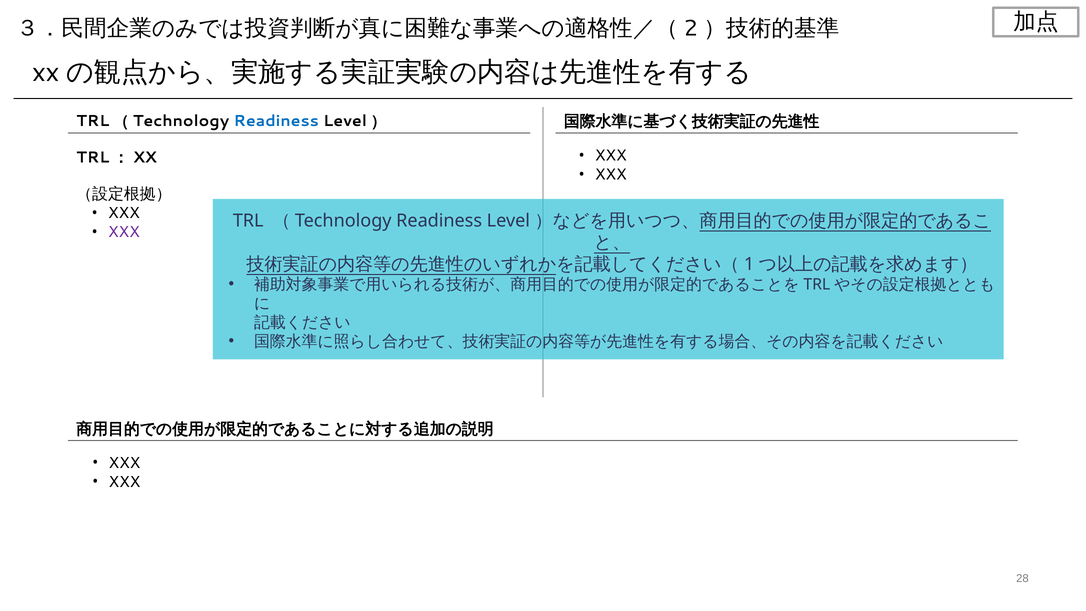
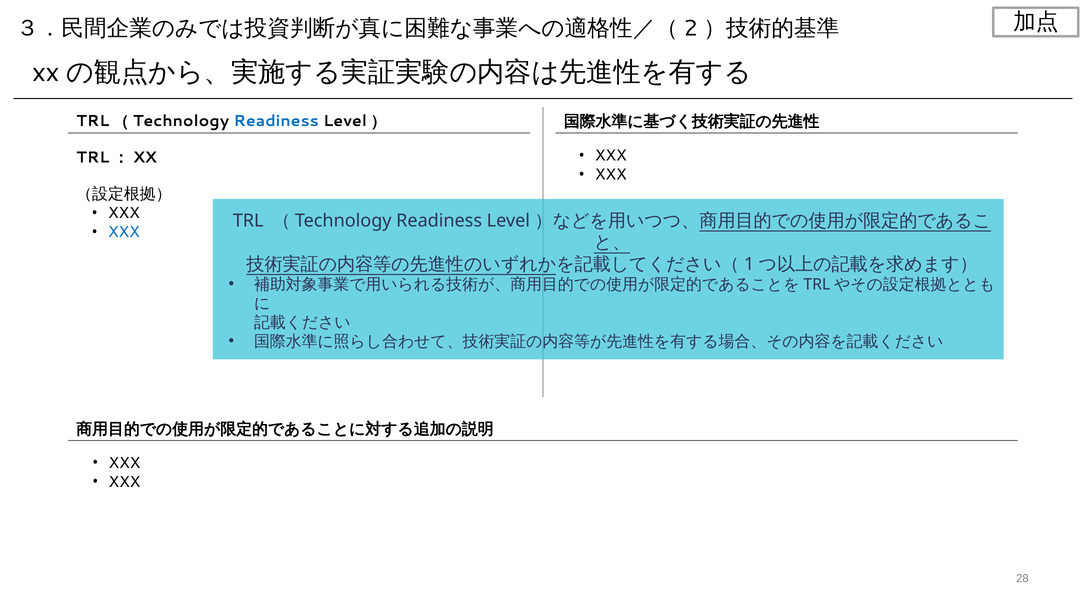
XXX colour: purple -> blue (124, 232)
